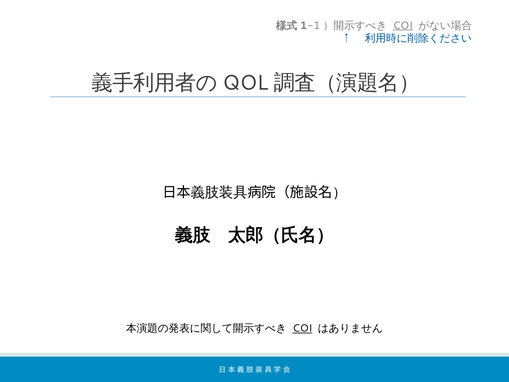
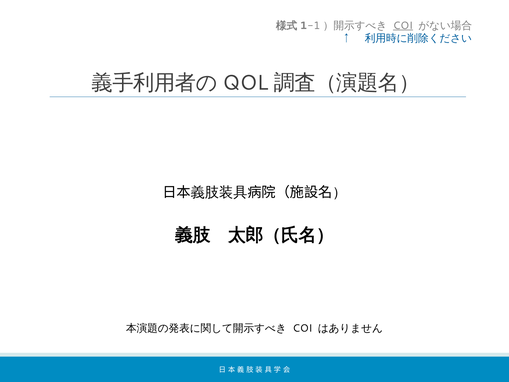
COI underline: present -> none (302, 328)
